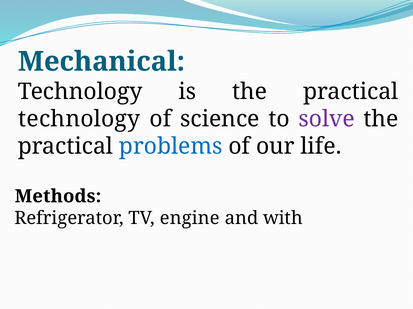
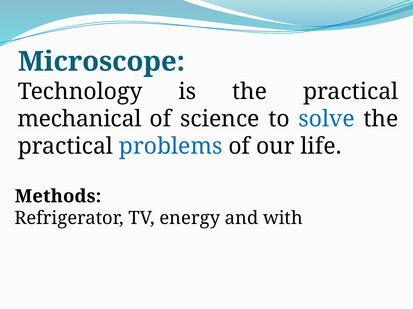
Mechanical: Mechanical -> Microscope (101, 62)
technology: technology -> mechanical (79, 119)
solve colour: purple -> blue (327, 119)
engine: engine -> energy (190, 219)
